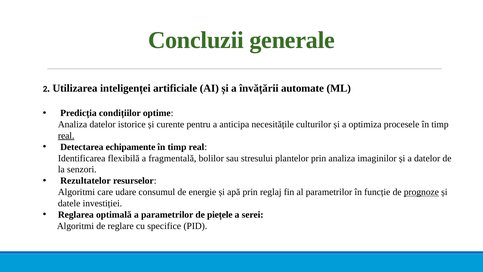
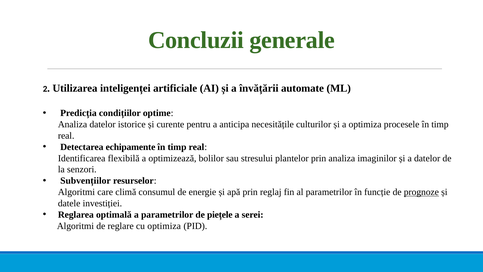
real underline: present -> none (66, 136)
fragmentală: fragmentală -> optimizează (172, 158)
Rezultatelor: Rezultatelor -> Subvențiilor (85, 181)
udare: udare -> climă (126, 192)
cu specifice: specifice -> optimiza (164, 226)
